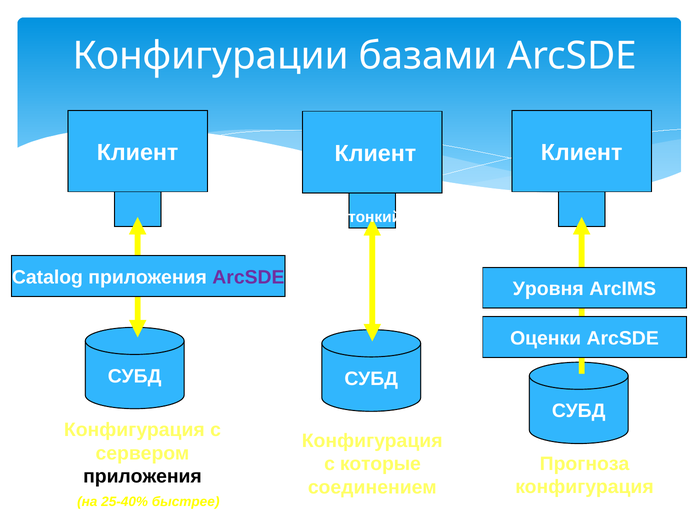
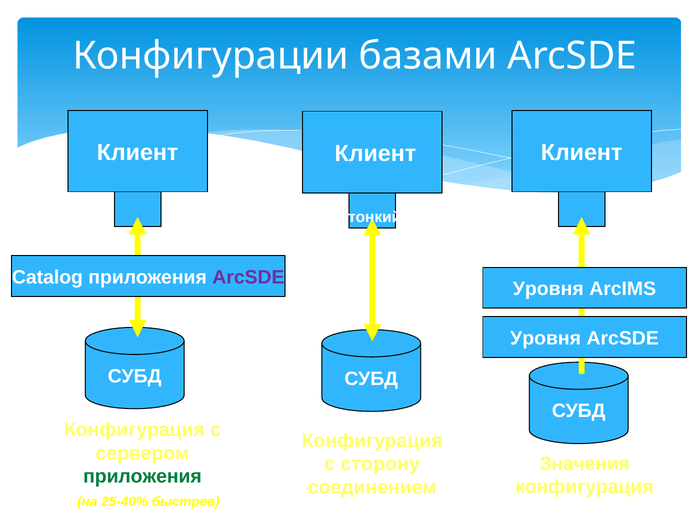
Оценки: Оценки -> Уровня (546, 339)
Прогноза: Прогноза -> Значения (585, 464)
которые: которые -> сторону (380, 464)
приложения colour: black -> green (142, 477)
